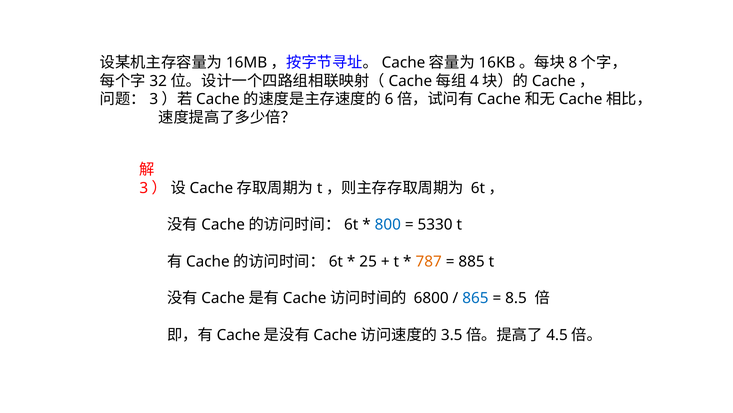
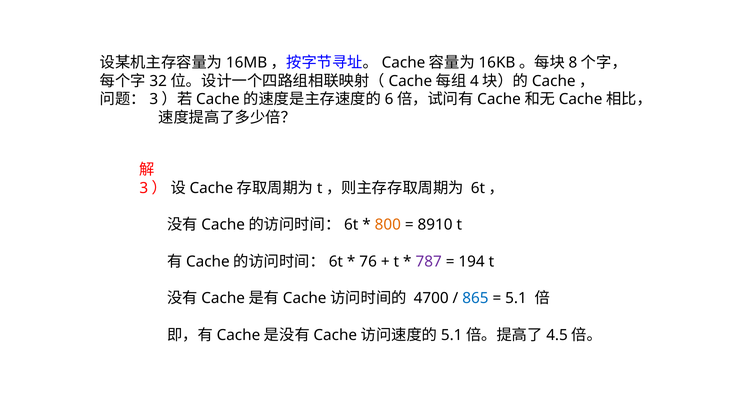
800 colour: blue -> orange (388, 224)
5330: 5330 -> 8910 (435, 224)
25: 25 -> 76 (368, 261)
787 colour: orange -> purple (429, 261)
885: 885 -> 194 (472, 261)
6800: 6800 -> 4700 (431, 298)
8.5: 8.5 -> 5.1 (516, 298)
3.5: 3.5 -> 5.1 (452, 334)
